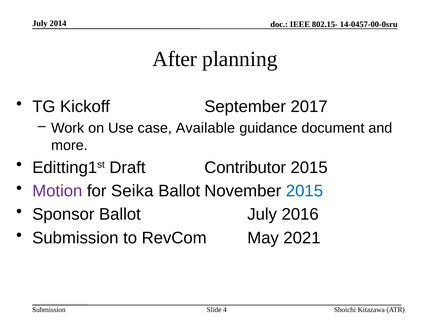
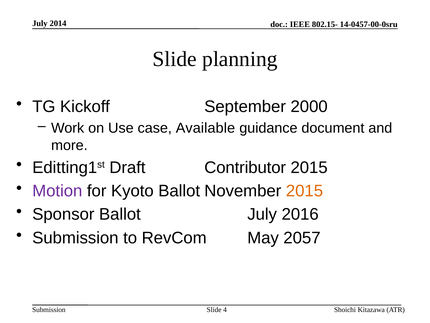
After: After -> Slide (175, 59)
2017: 2017 -> 2000 (309, 107)
Seika: Seika -> Kyoto (132, 191)
2015 colour: blue -> orange (304, 191)
2021: 2021 -> 2057 (302, 238)
